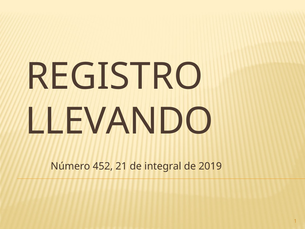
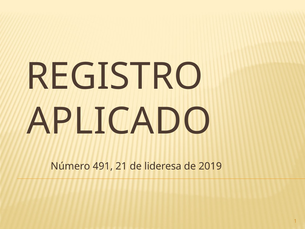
LLEVANDO: LLEVANDO -> APLICADO (119, 121)
452: 452 -> 491 (103, 166)
integral: integral -> lideresa (163, 166)
